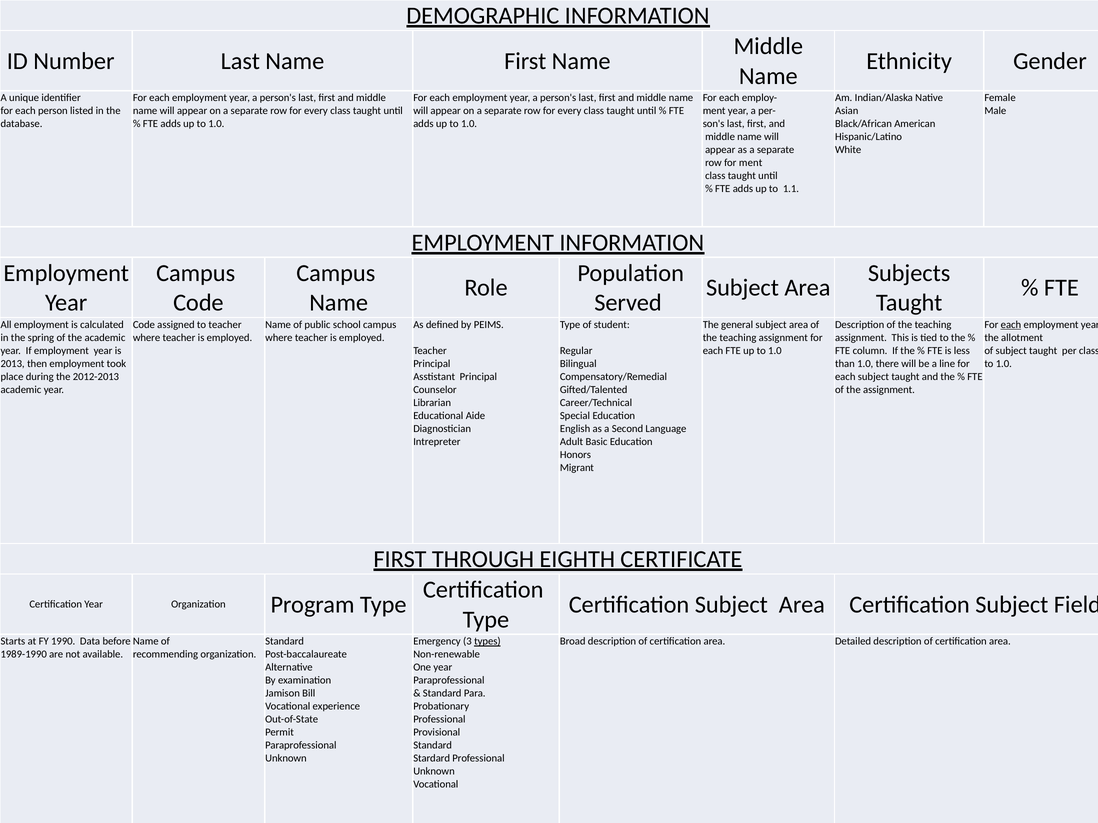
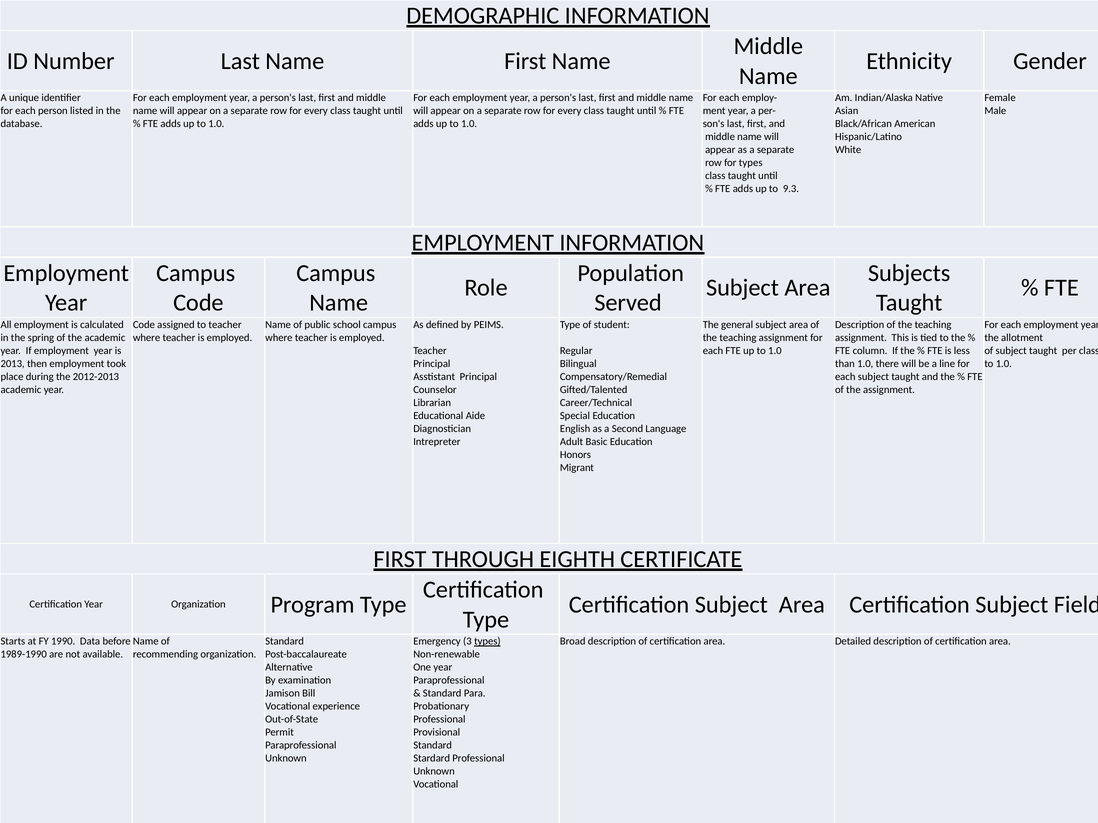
for ment: ment -> types (751, 163)
1.1: 1.1 -> 9.3 (791, 189)
each underline: present -> none (1011, 325)
